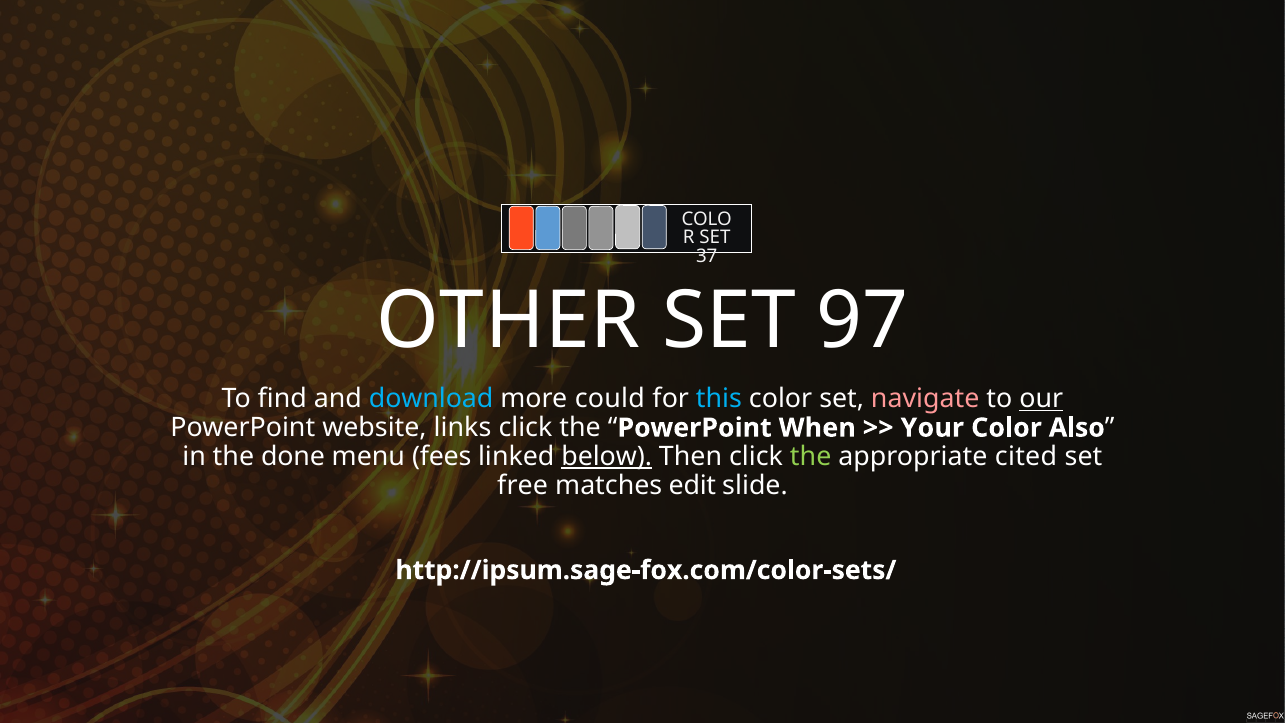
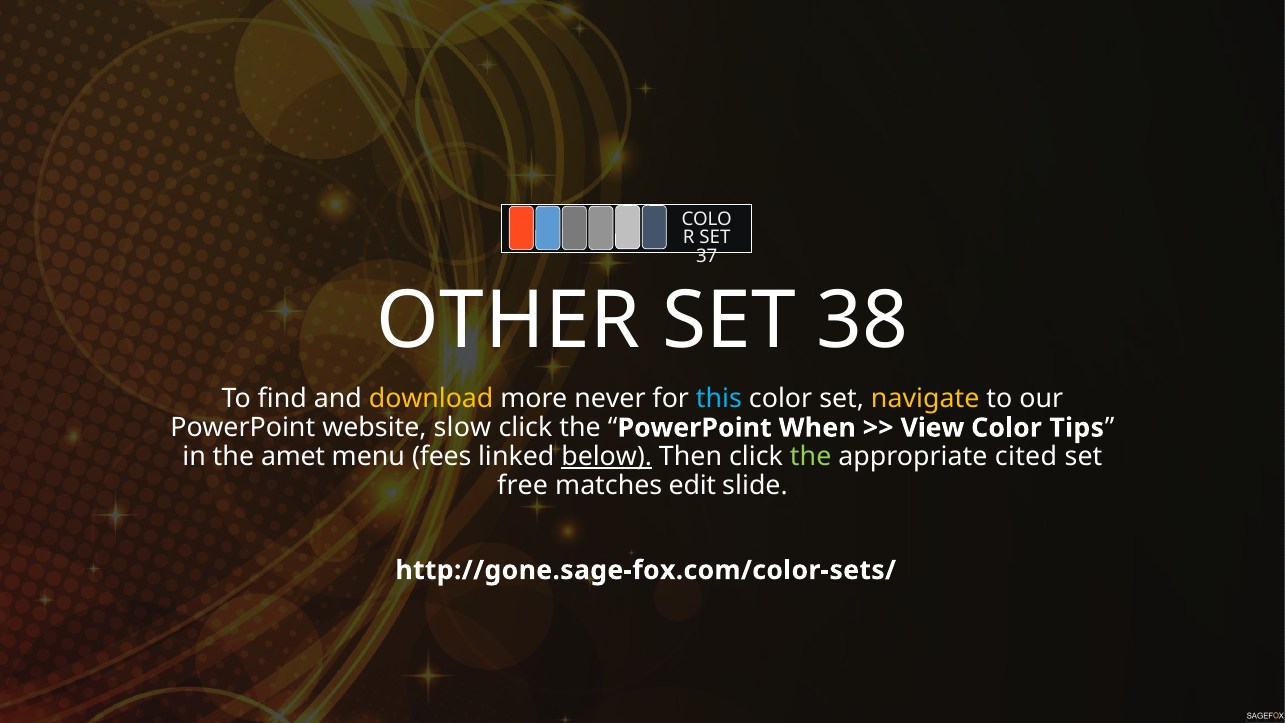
97: 97 -> 38 (863, 321)
download colour: light blue -> yellow (431, 399)
could: could -> never (610, 399)
navigate colour: pink -> yellow (925, 399)
our underline: present -> none (1041, 399)
links: links -> slow (462, 428)
Your: Your -> View (932, 428)
Also: Also -> Tips (1077, 428)
done: done -> amet (293, 457)
http://ipsum.sage-fox.com/color-sets/: http://ipsum.sage-fox.com/color-sets/ -> http://gone.sage-fox.com/color-sets/ (646, 570)
